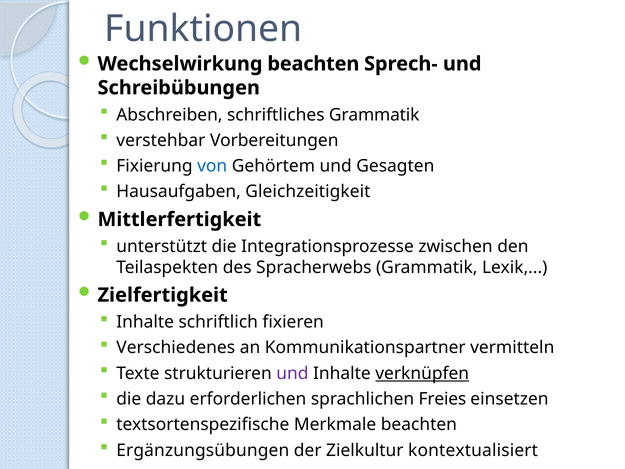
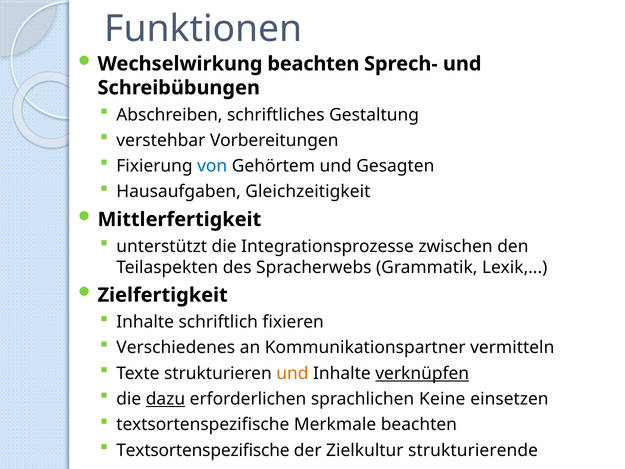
schriftliches Grammatik: Grammatik -> Gestaltung (374, 115)
und colour: purple -> orange (292, 373)
dazu underline: none -> present (165, 399)
Freies: Freies -> Keine (442, 399)
Ergänzungsübungen: Ergänzungsübungen -> Textsortenspezifische (203, 450)
kontextualisiert: kontextualisiert -> strukturierende (473, 450)
